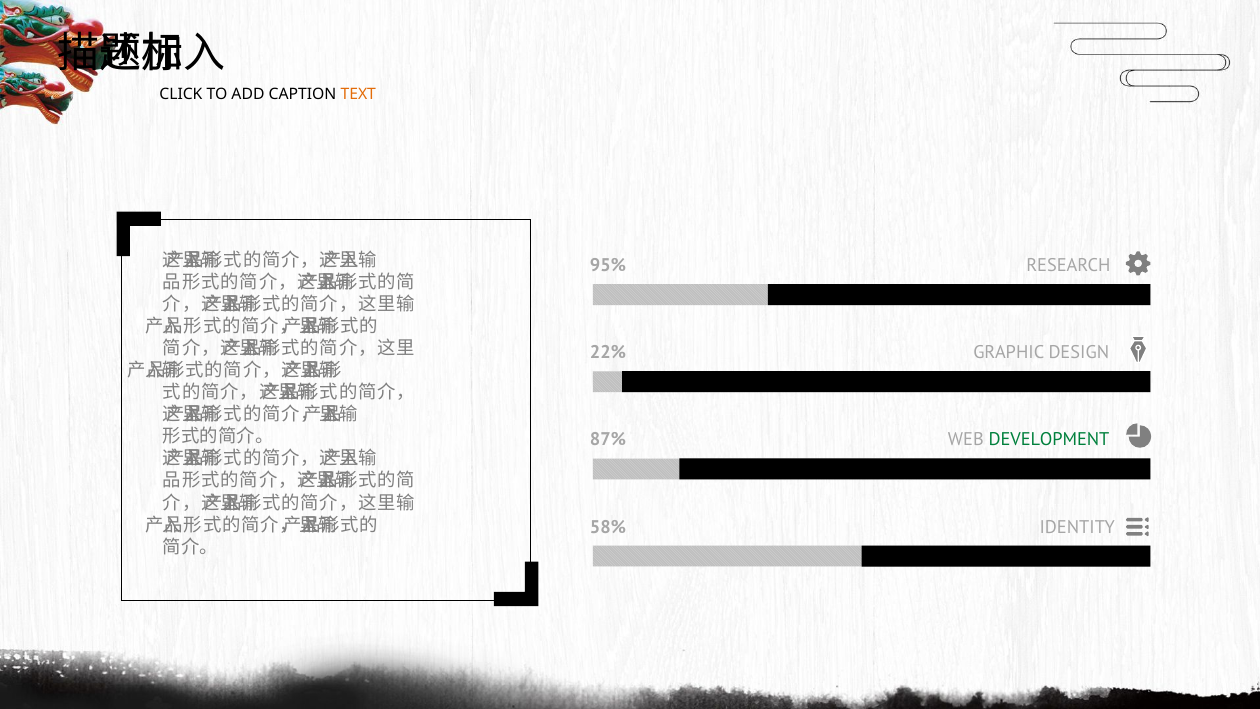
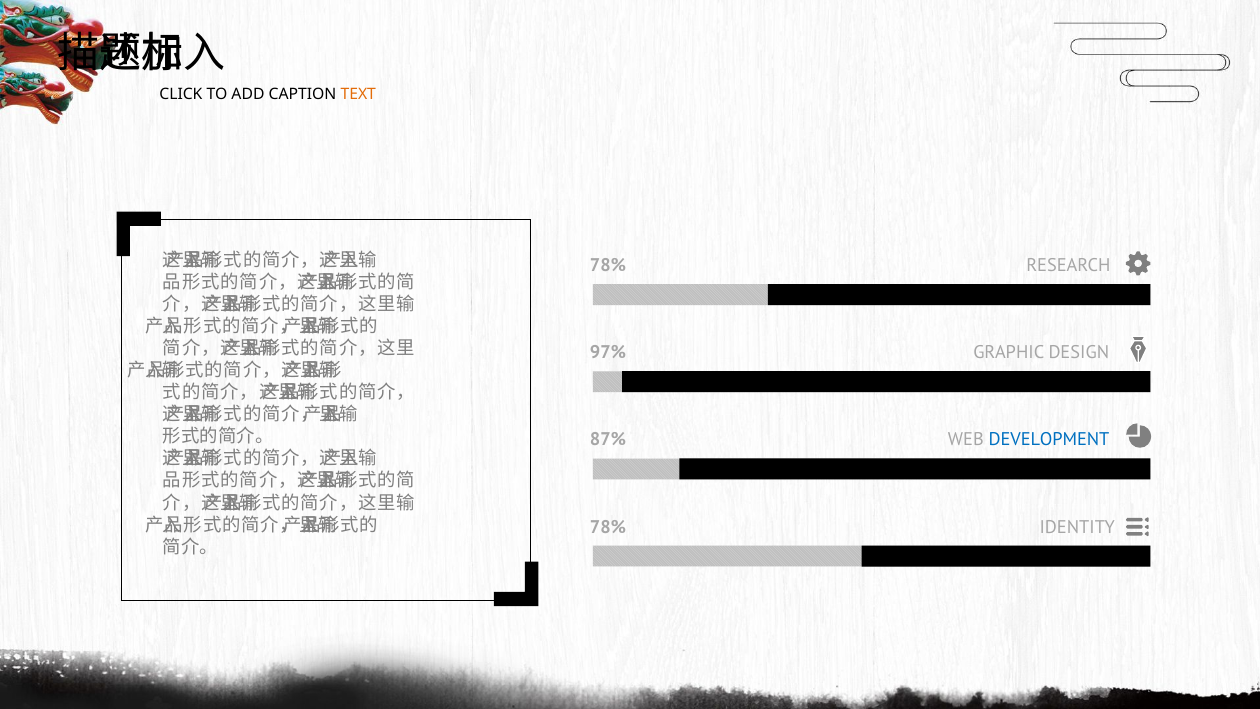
95%: 95% -> 78% (608, 266)
22%: 22% -> 97% (608, 353)
DEVELOPMENT colour: green -> blue (1049, 440)
58%: 58% -> 78% (608, 527)
